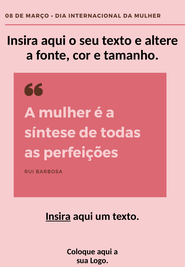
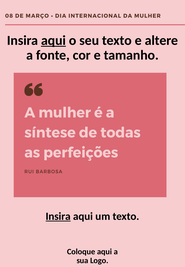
aqui underline: none -> present (53, 40)
